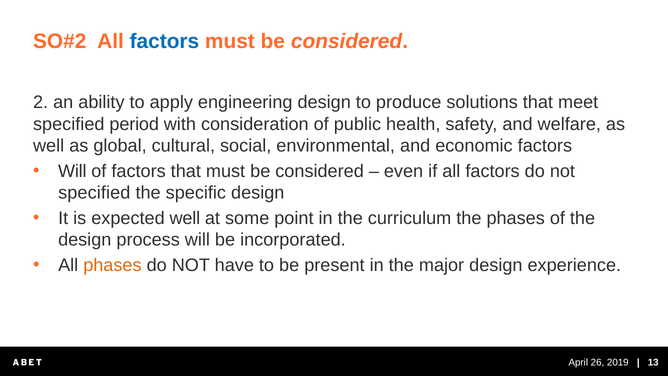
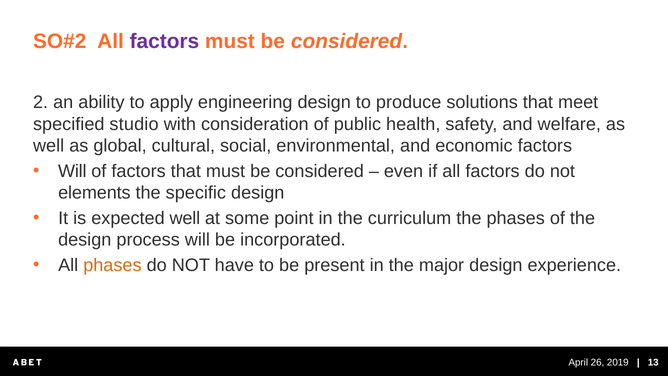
factors colour: blue -> purple (164, 41)
period: period -> studio (134, 124)
specified: specified -> elements (94, 193)
